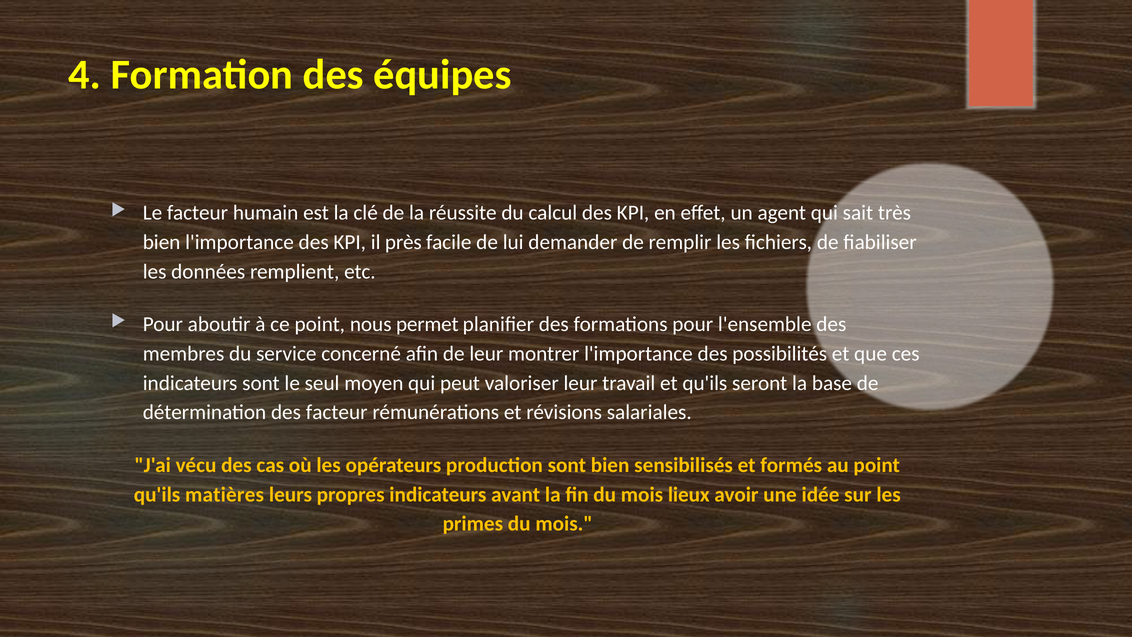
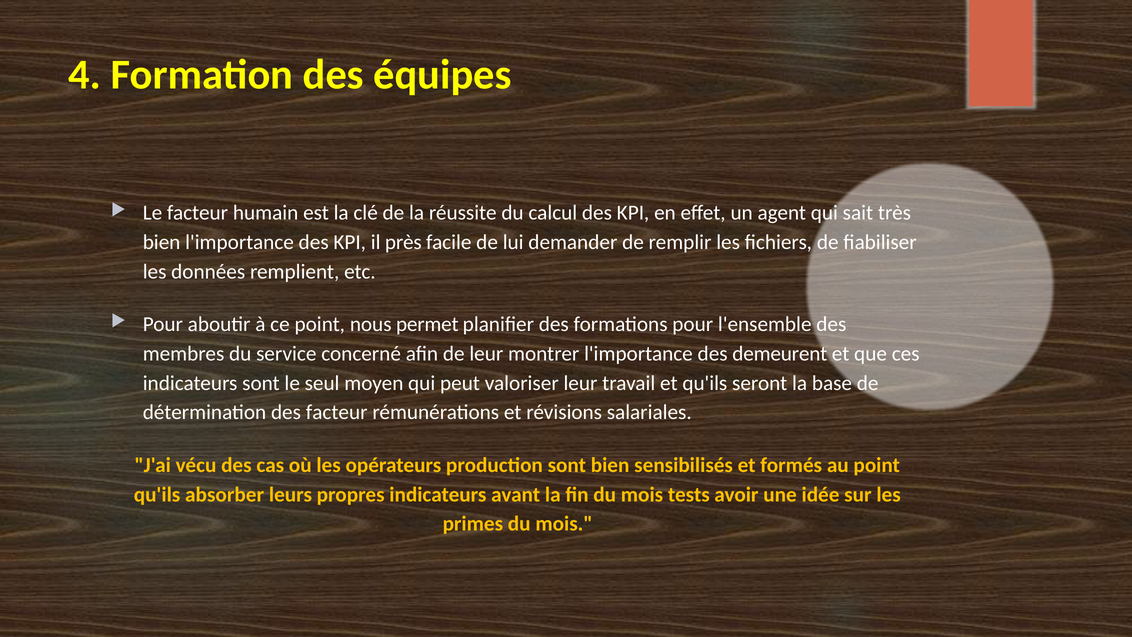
possibilités: possibilités -> demeurent (780, 354)
matières: matières -> absorber (225, 494)
lieux: lieux -> tests (689, 494)
